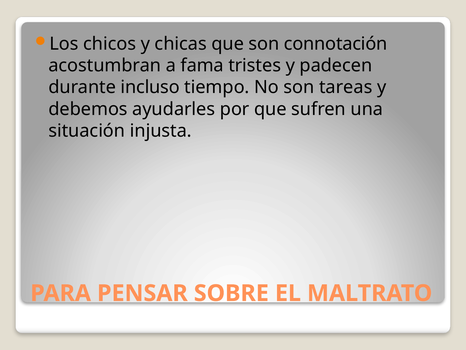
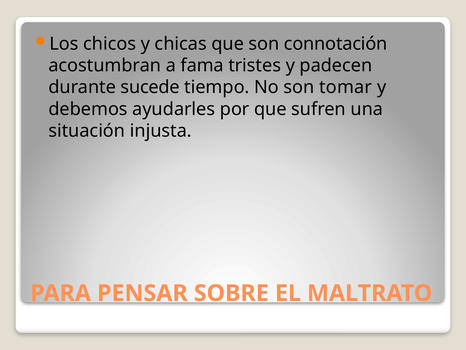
incluso: incluso -> sucede (150, 87)
tareas: tareas -> tomar (346, 87)
